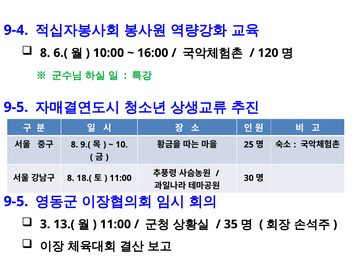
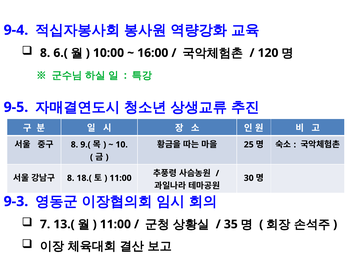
9-5: 9-5 -> 9-3 (16, 202)
3: 3 -> 7 (45, 224)
